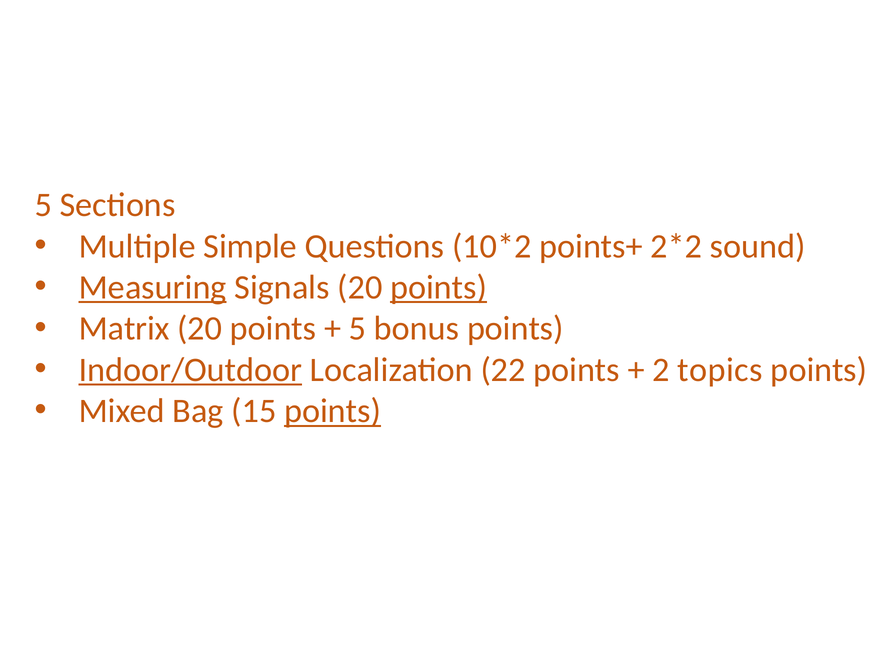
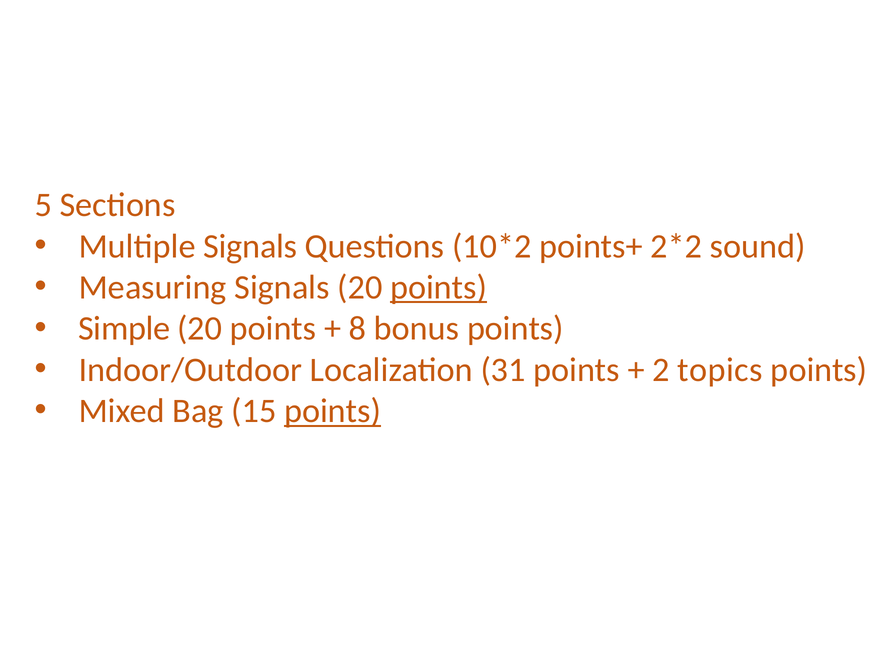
Multiple Simple: Simple -> Signals (250, 246)
Measuring underline: present -> none (153, 287)
Matrix: Matrix -> Simple (124, 328)
5: 5 -> 8 (357, 328)
Indoor/Outdoor underline: present -> none (190, 370)
22: 22 -> 31 (503, 370)
